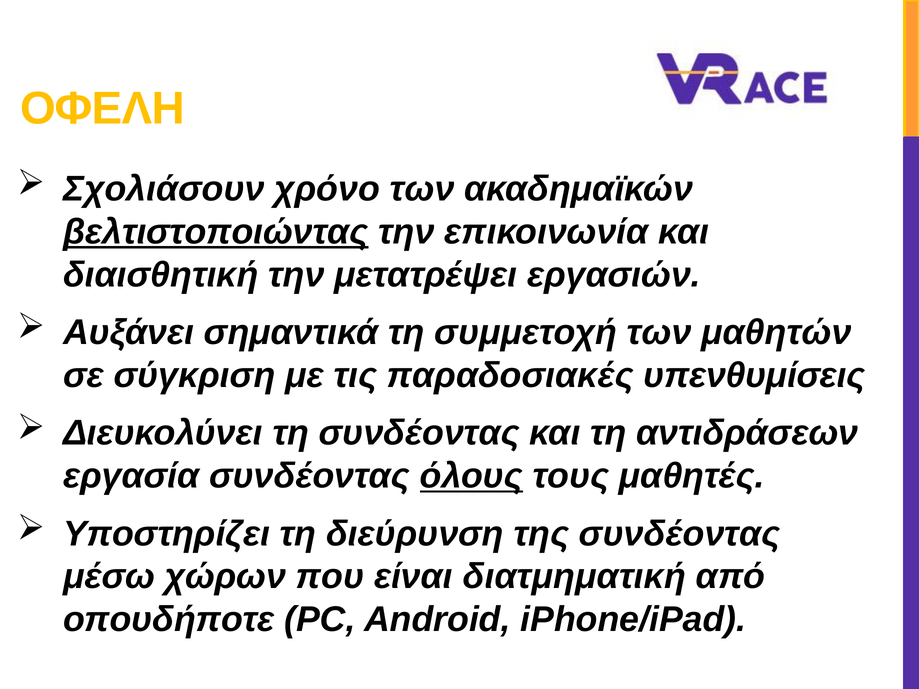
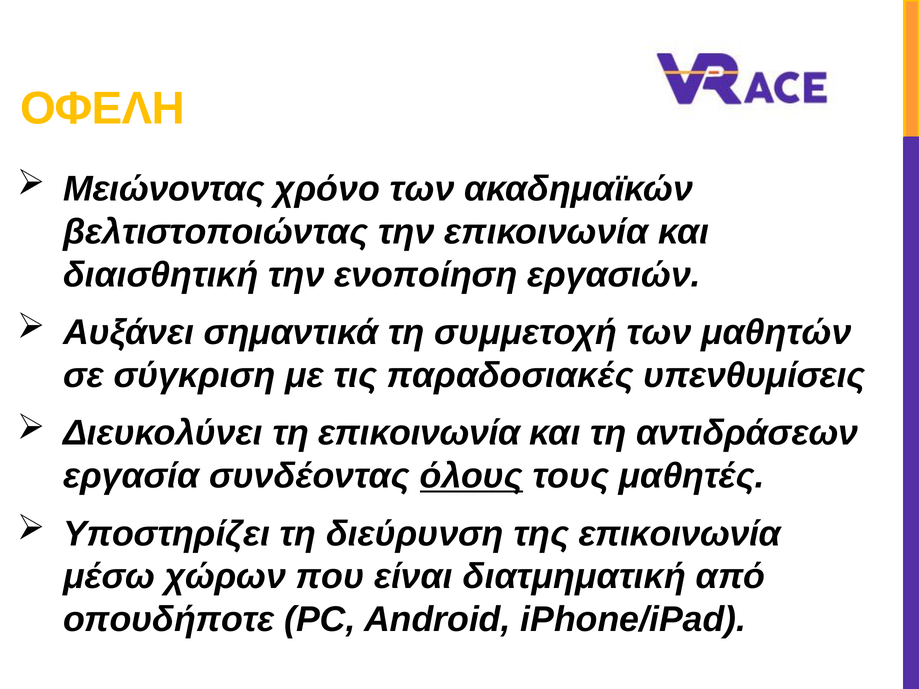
Σχολιάσουν: Σχολιάσουν -> Μειώνοντας (164, 189)
βελτιστοποιώντας underline: present -> none (216, 232)
μετατρέψει: μετατρέψει -> ενοποίηση (426, 275)
τη συνδέοντας: συνδέοντας -> επικοινωνία (419, 433)
της συνδέοντας: συνδέοντας -> επικοινωνία (680, 534)
